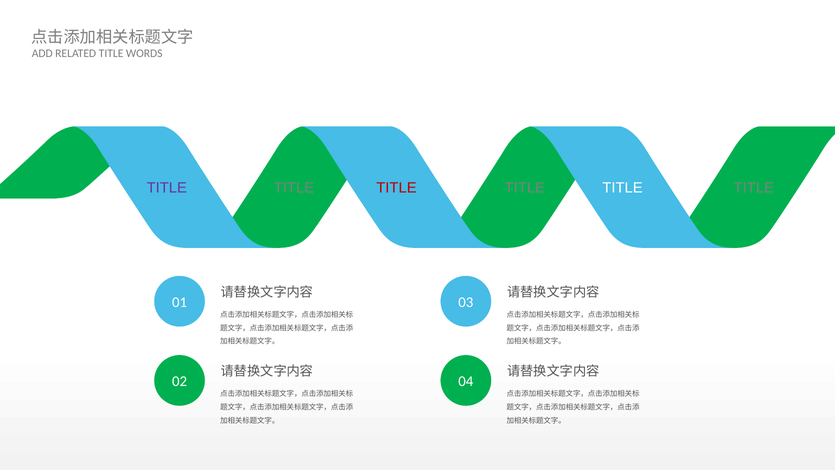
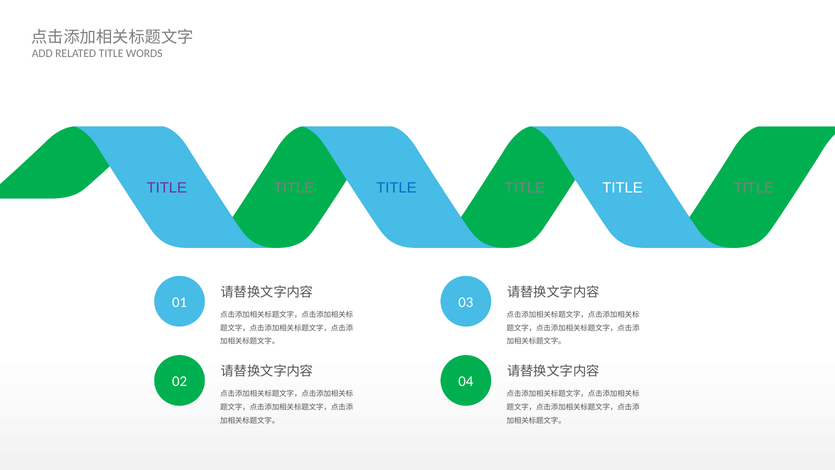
TITLE colour: red -> blue (396, 188)
